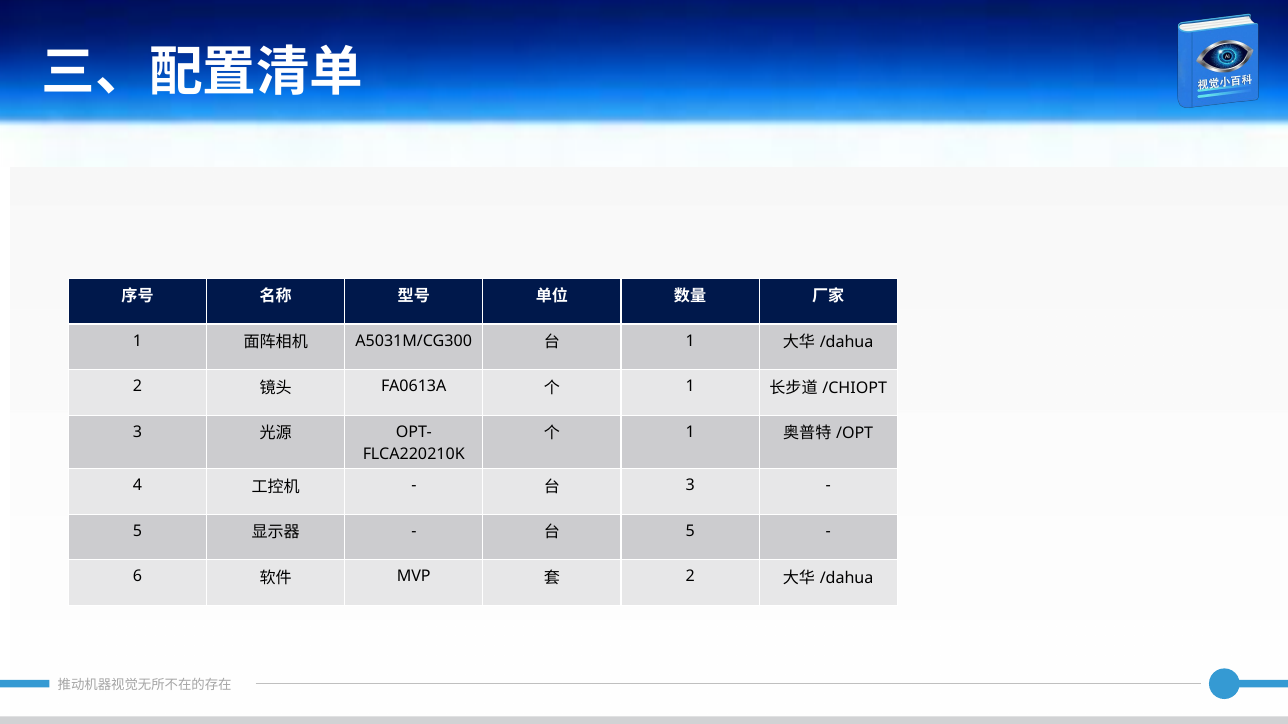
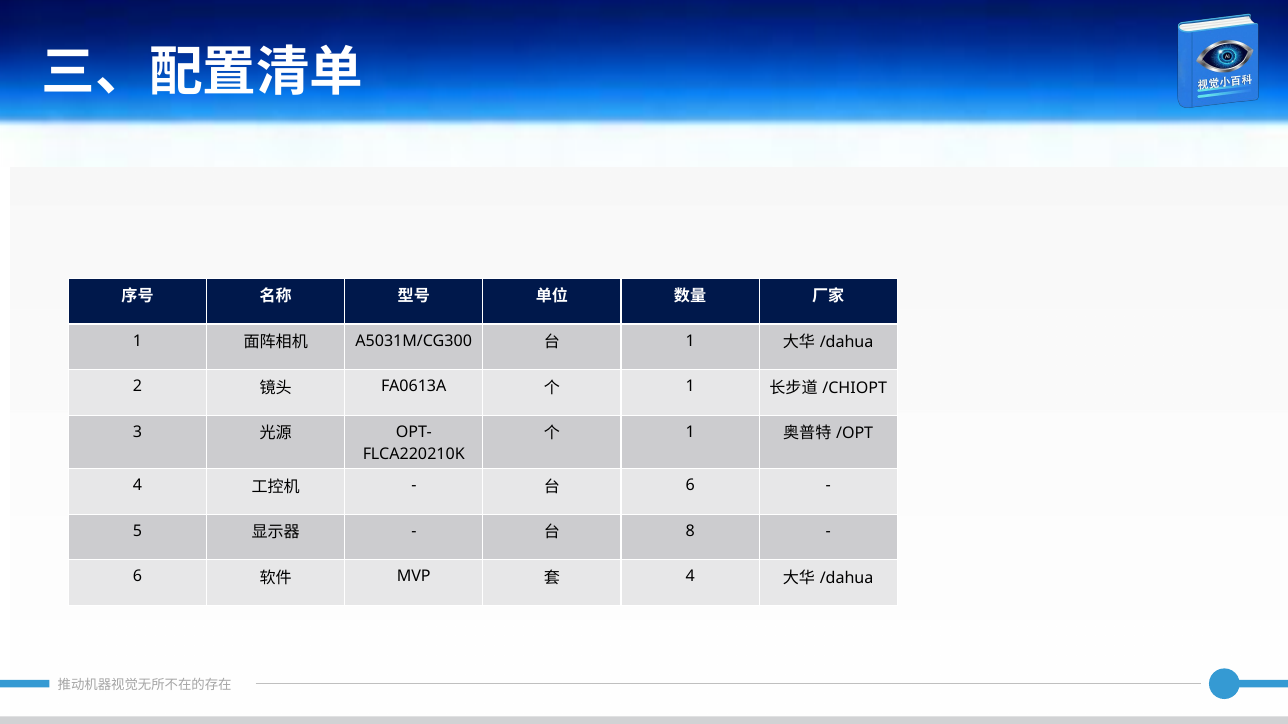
3: 3 -> 6 (690, 486)
5: 5 -> 8 (690, 531)
2: 2 -> 4 (690, 577)
